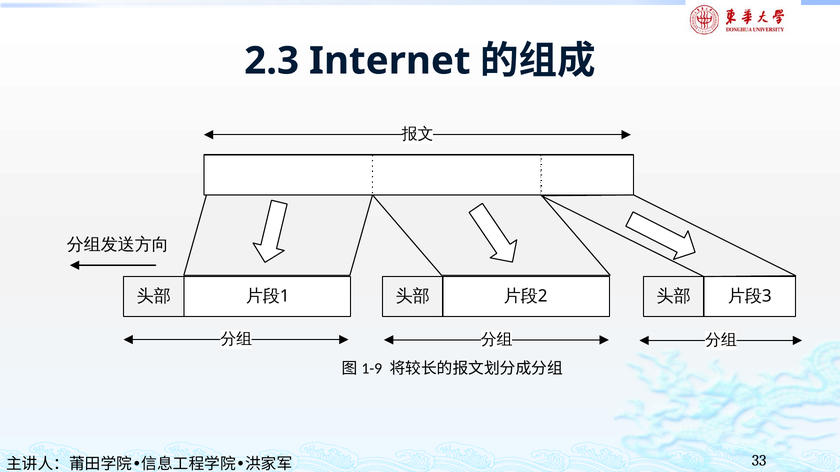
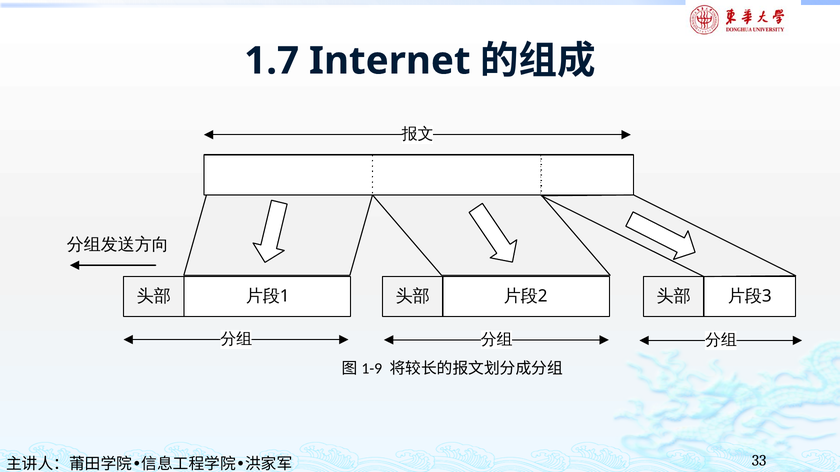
2.3: 2.3 -> 1.7 (272, 61)
